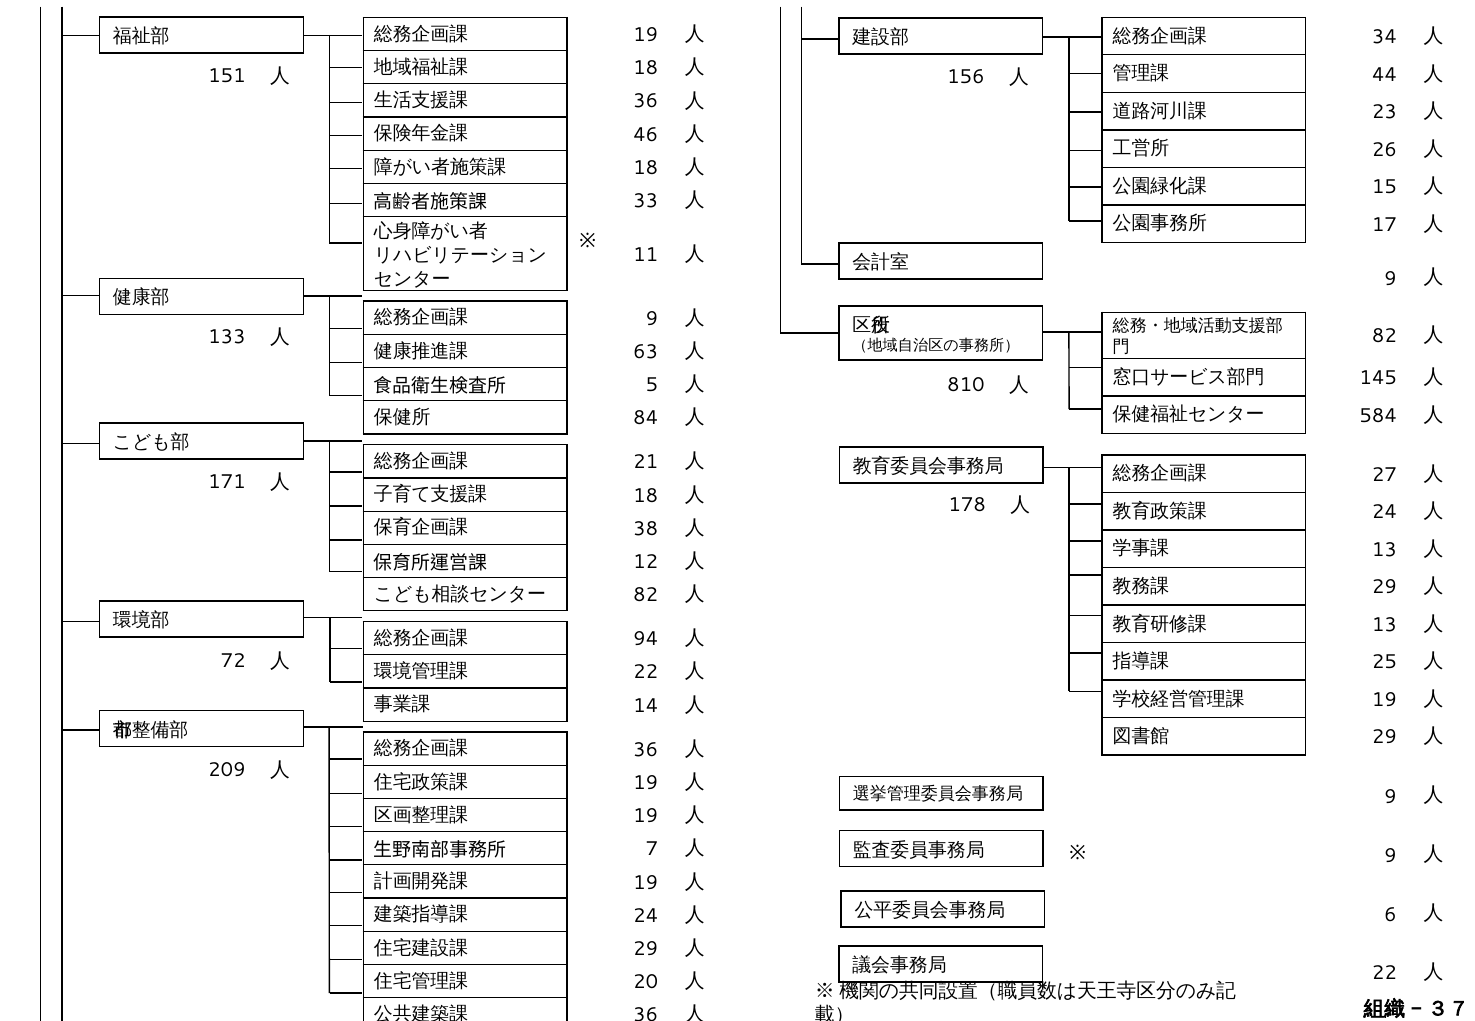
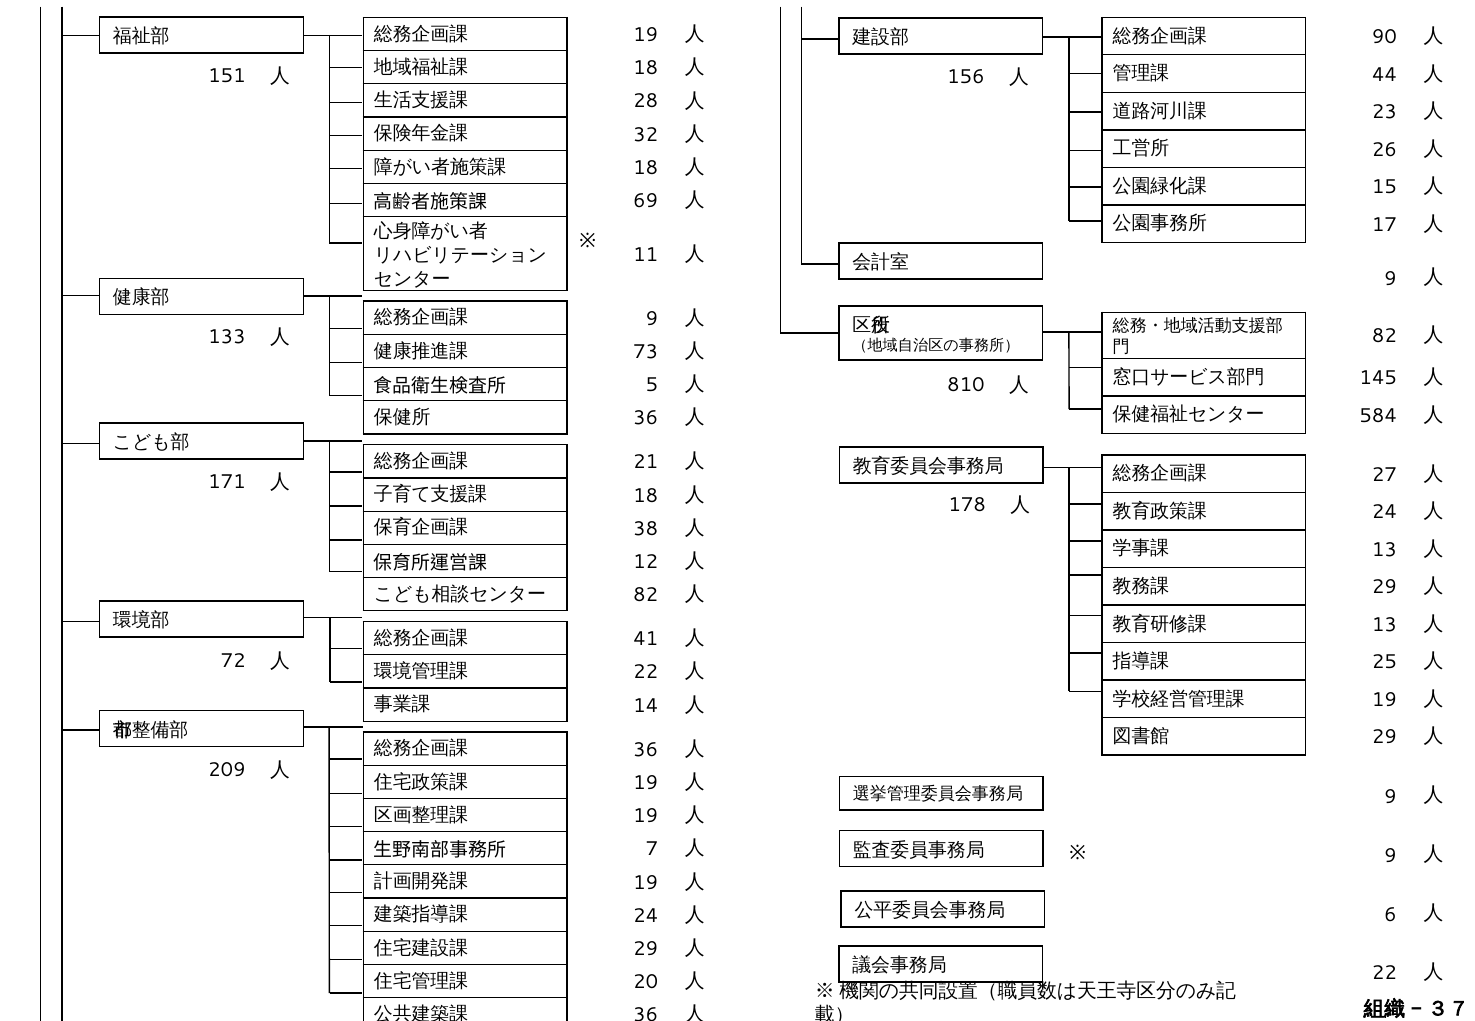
34: 34 -> 90 (1384, 37)
36: 36 -> 28 (646, 101)
46: 46 -> 32 (646, 135)
33: 33 -> 69 (646, 201)
63: 63 -> 73 (646, 352)
84: 84 -> 36 (646, 418)
94: 94 -> 41 (646, 639)
